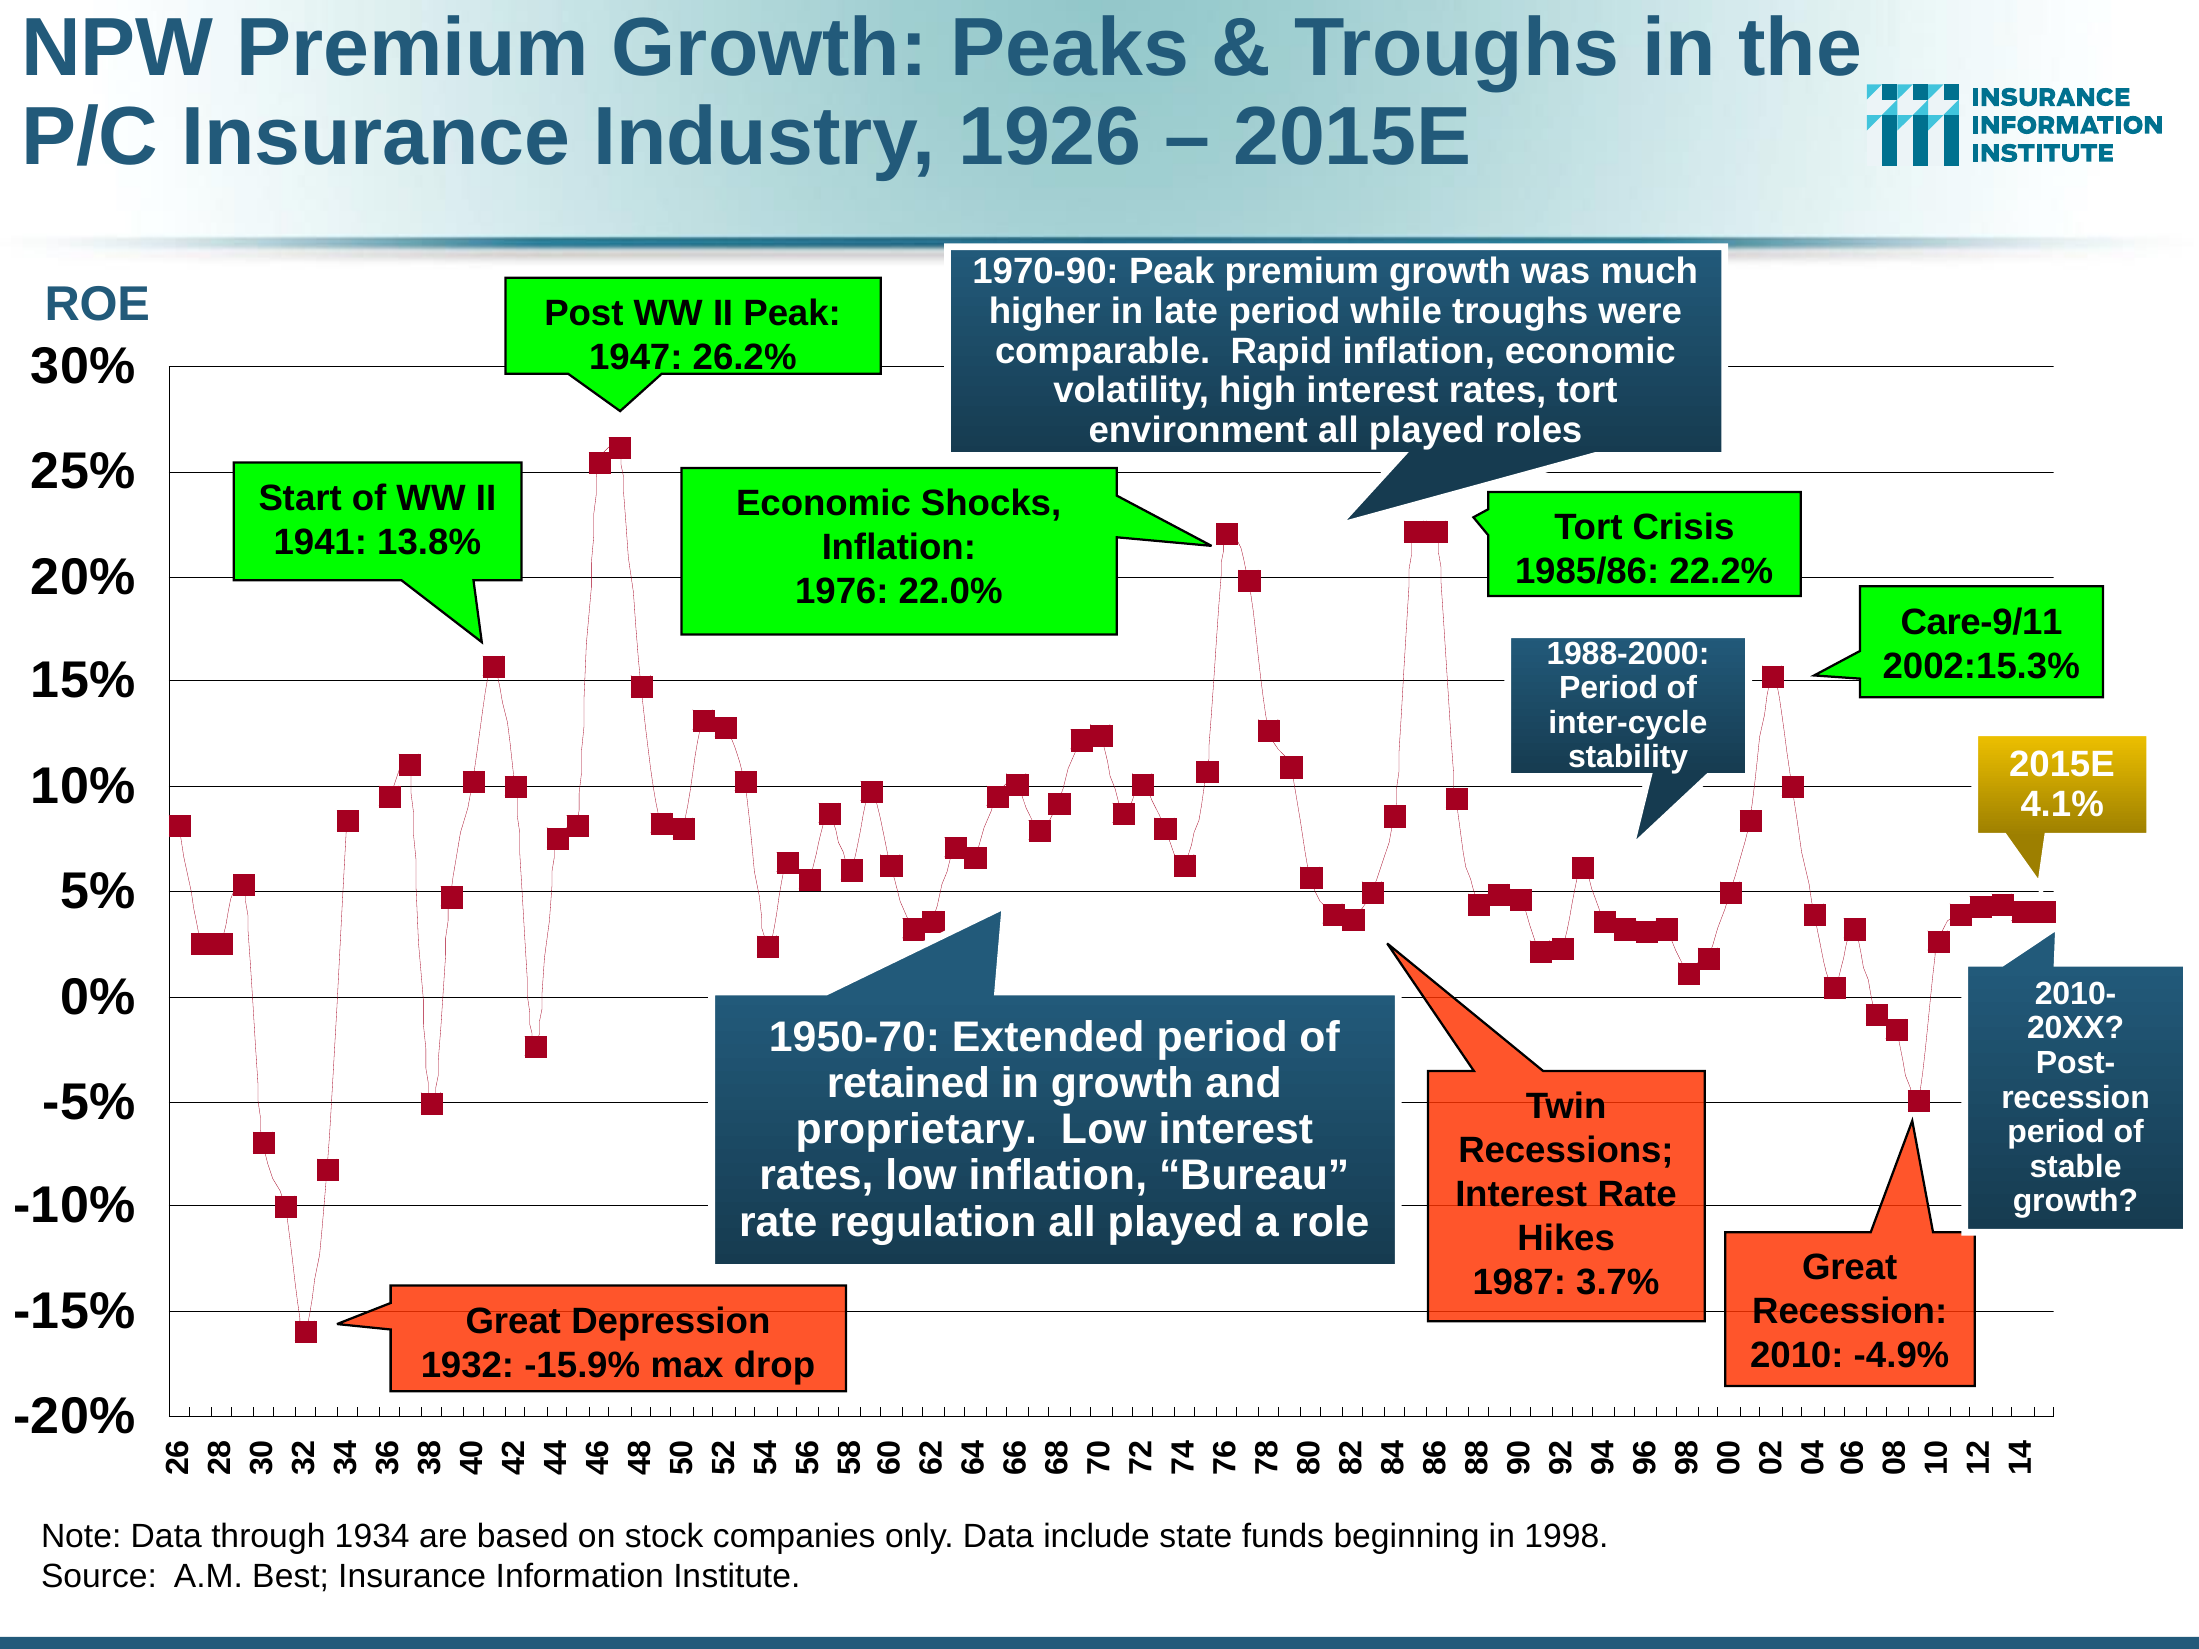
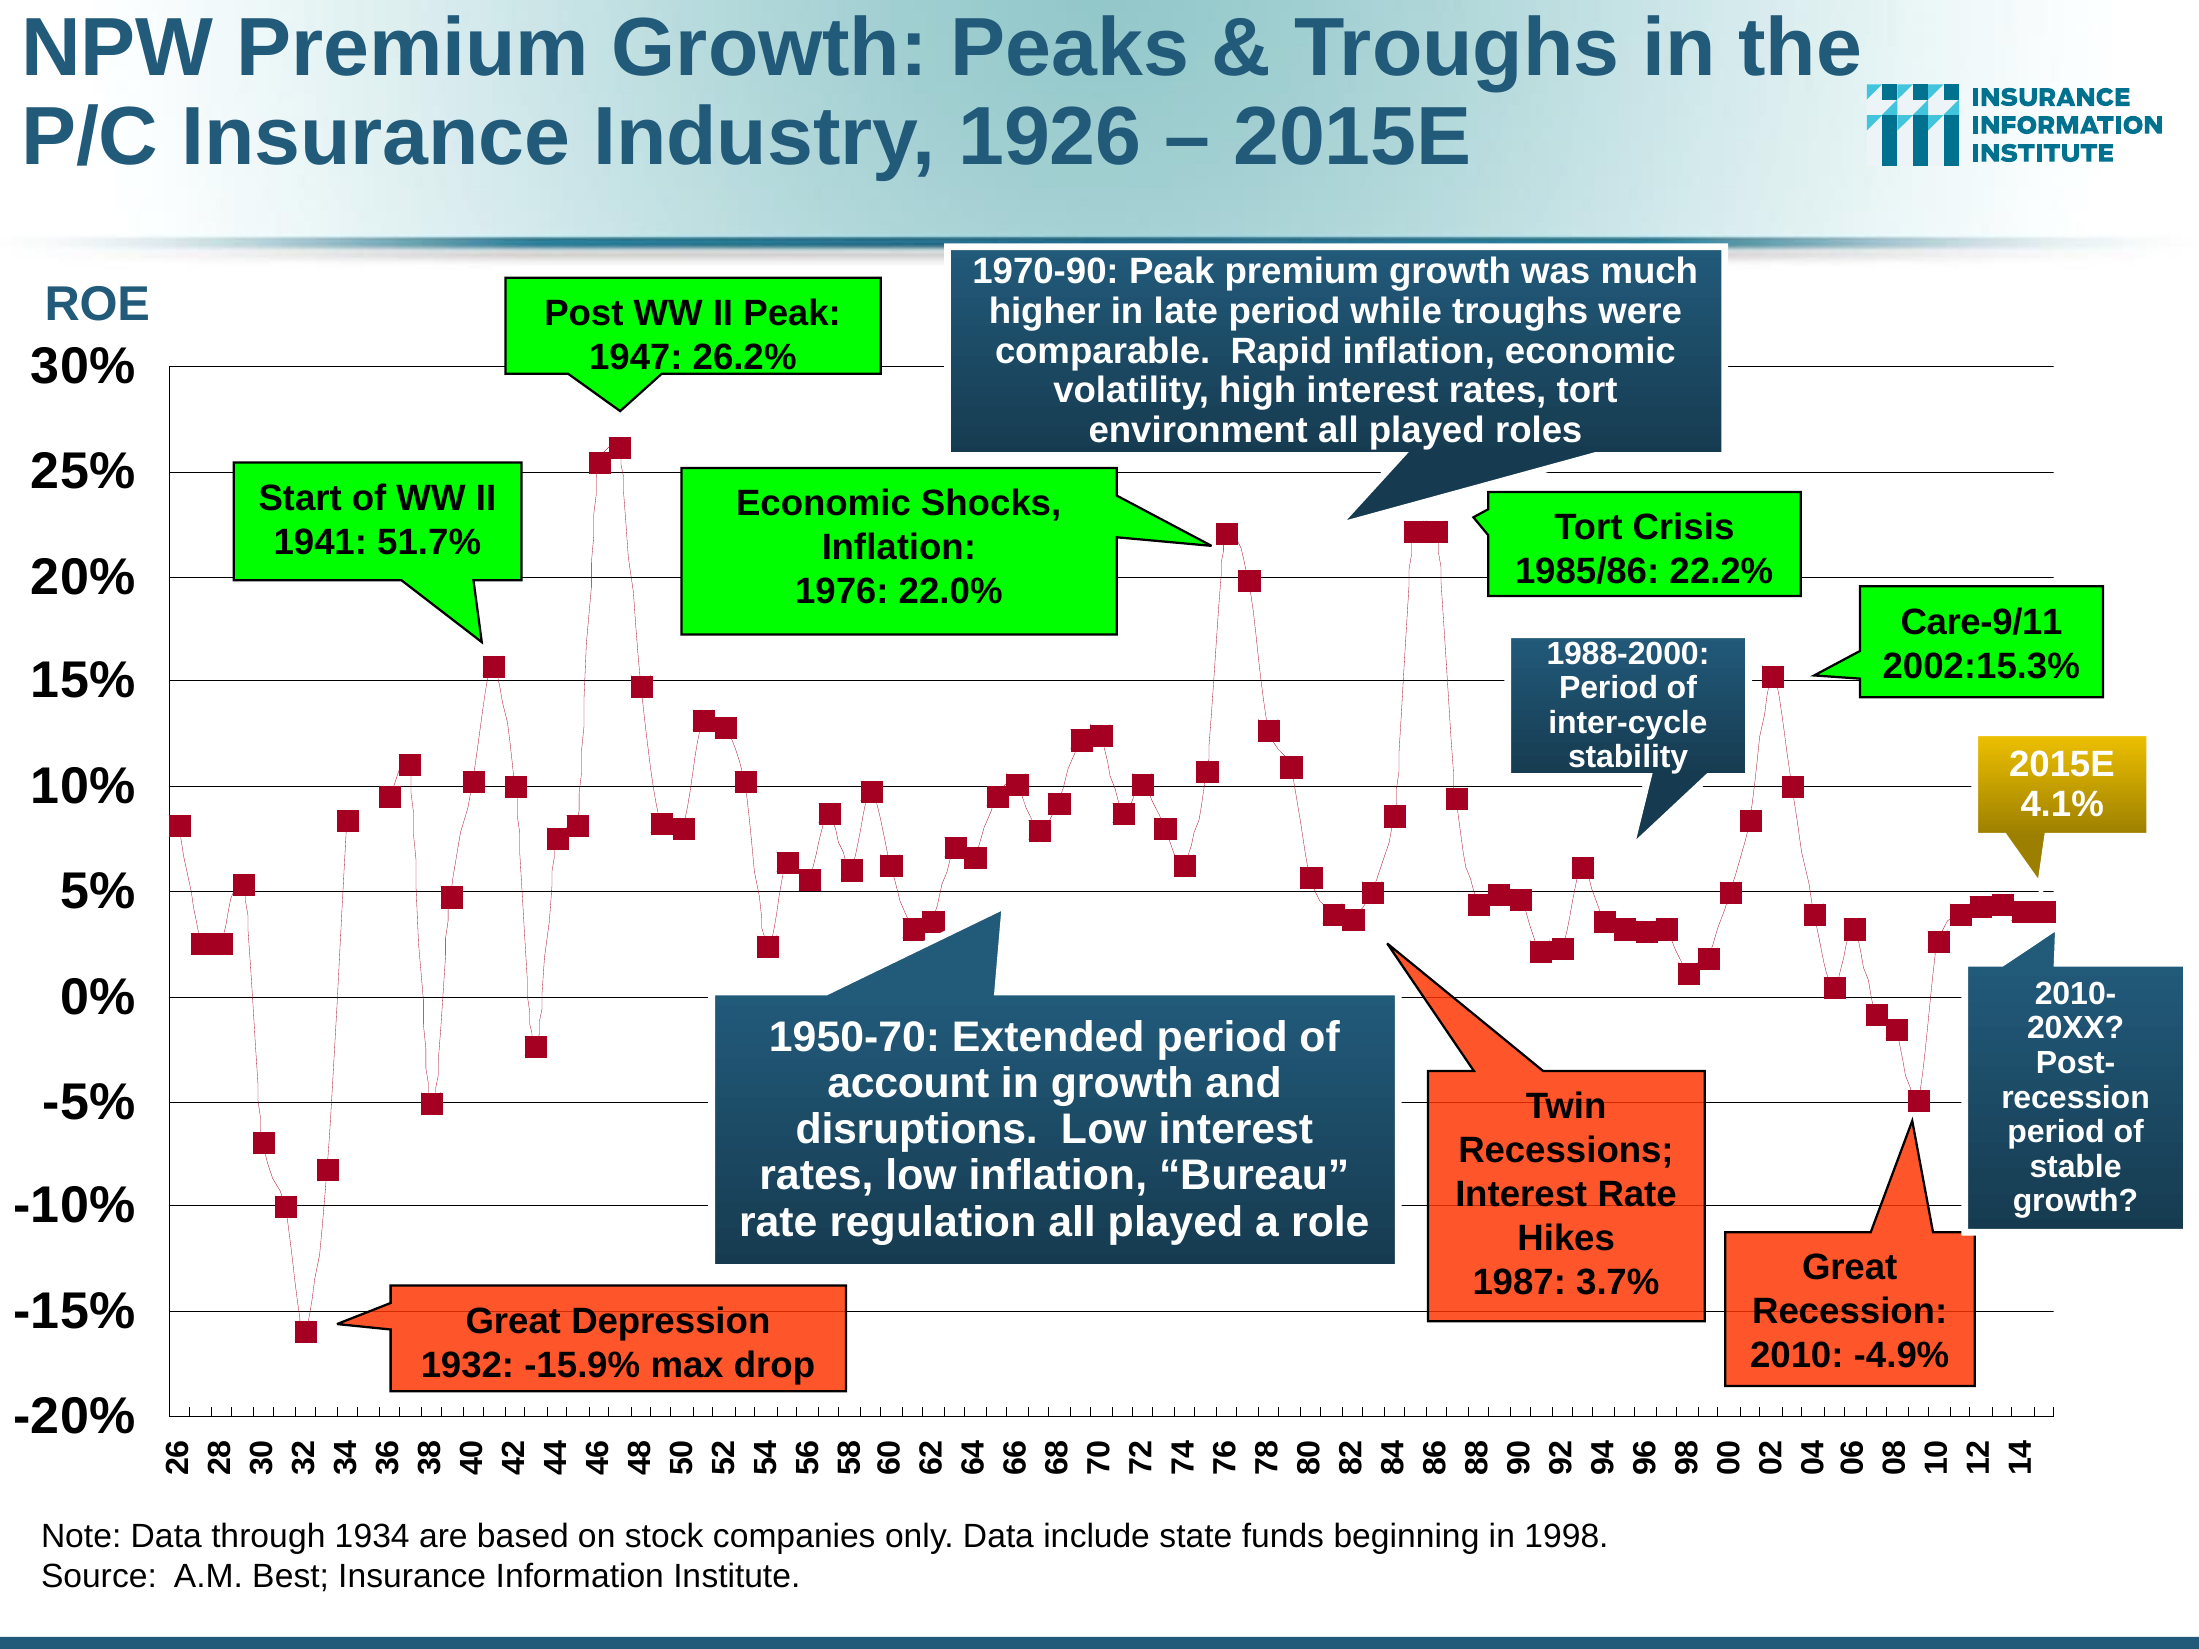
13.8%: 13.8% -> 51.7% (429, 542)
retained: retained -> account (908, 1083)
proprietary: proprietary -> disruptions (917, 1130)
